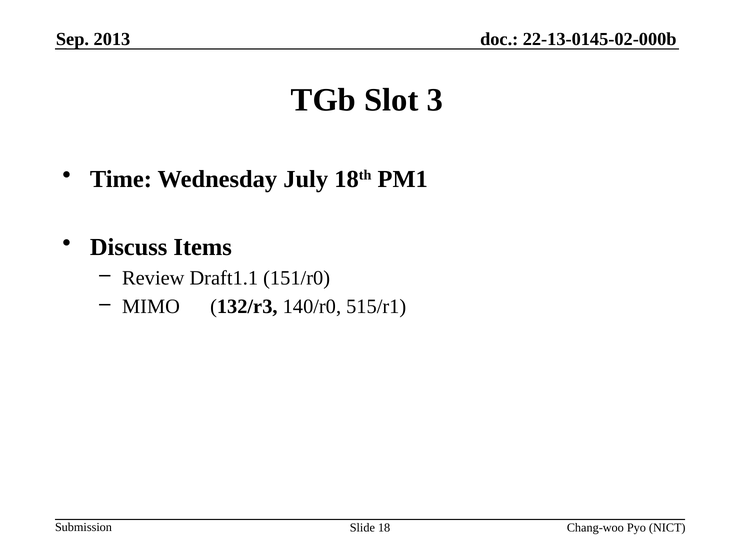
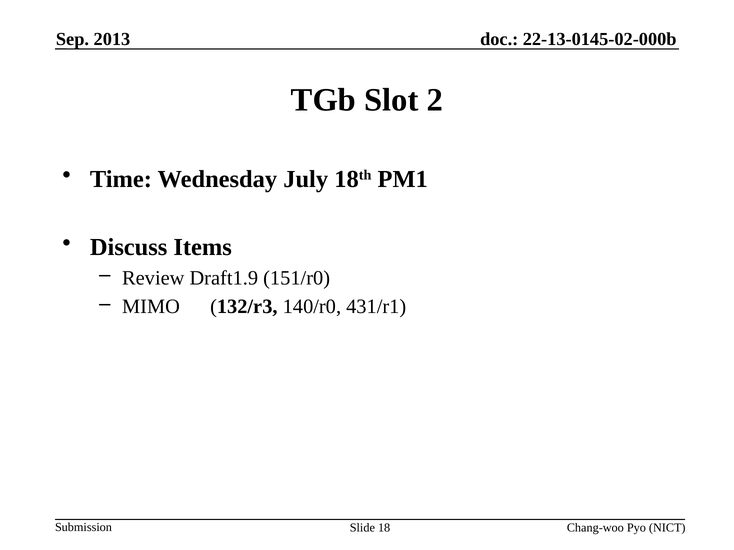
3: 3 -> 2 (435, 100)
Draft1.1: Draft1.1 -> Draft1.9 (224, 278)
515/r1: 515/r1 -> 431/r1 (376, 307)
